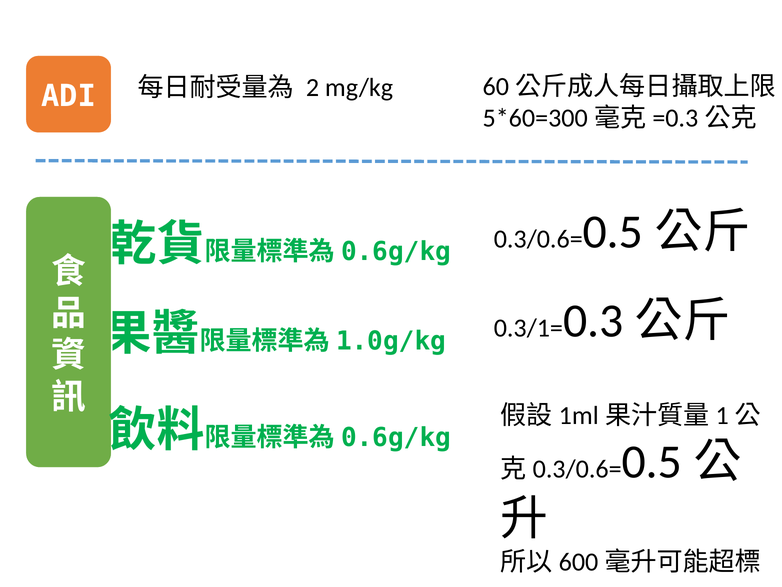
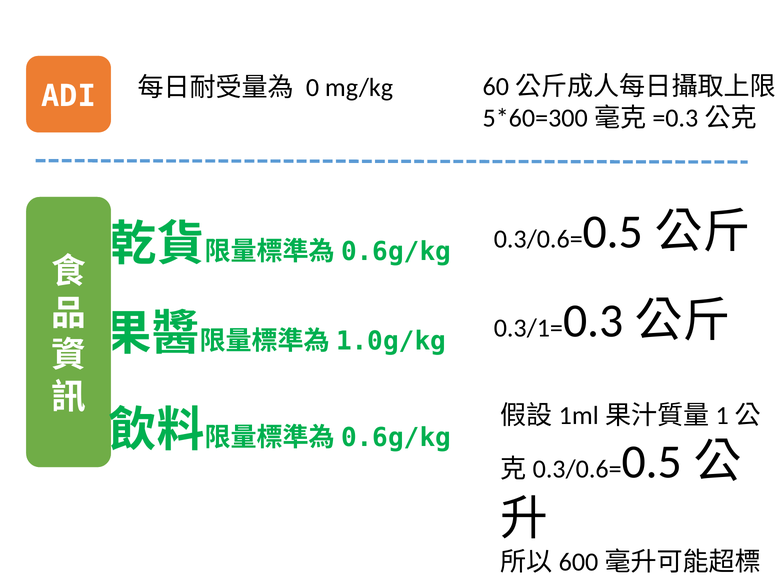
2: 2 -> 0 (313, 88)
